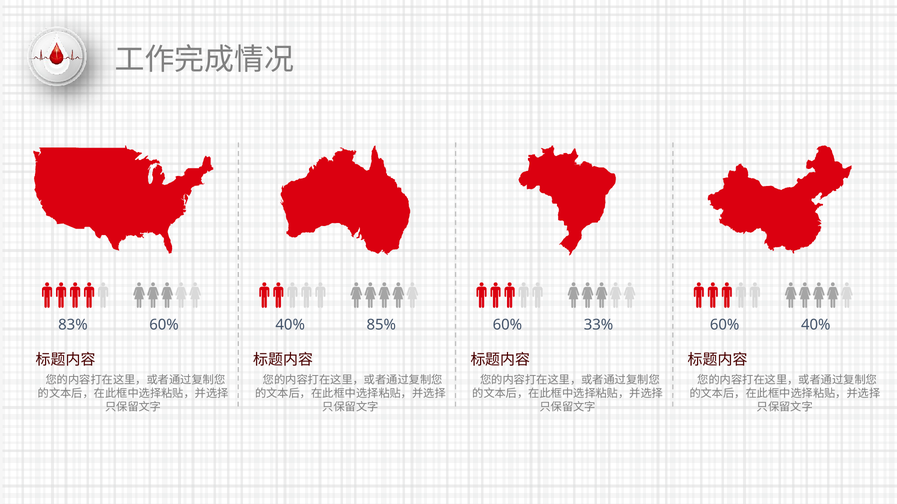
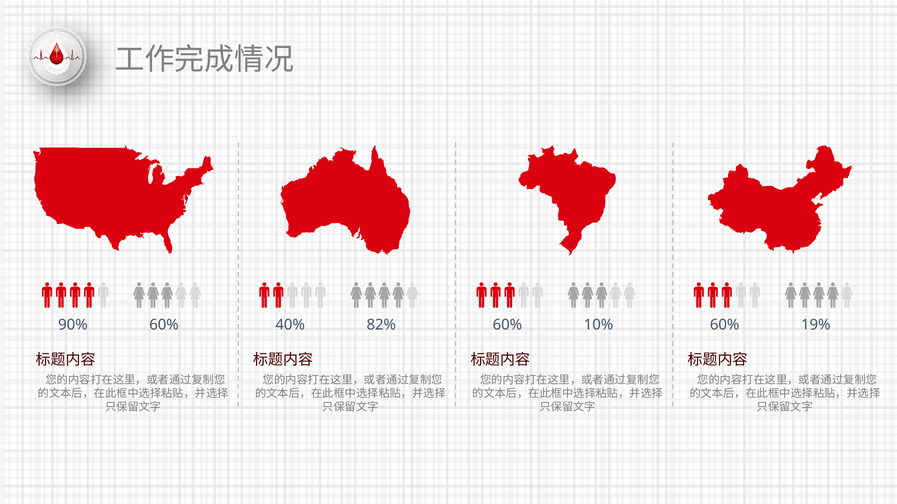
83%: 83% -> 90% (73, 325)
85%: 85% -> 82% (381, 325)
33%: 33% -> 10% (599, 325)
40%: 40% -> 19% (816, 325)
